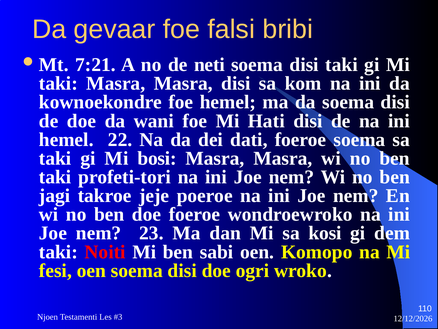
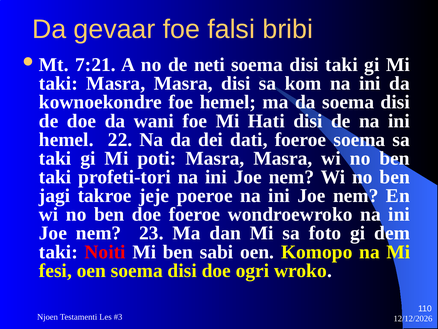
bosi: bosi -> poti (157, 158)
kosi: kosi -> foto (325, 233)
